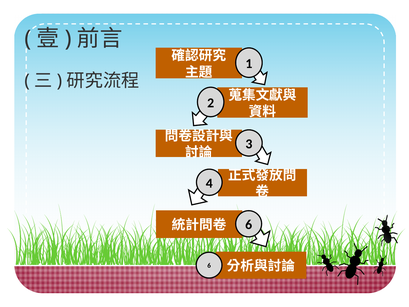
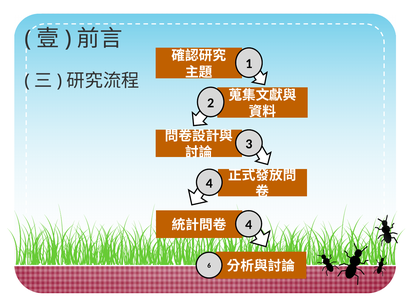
6: 6 -> 4 (249, 225)
